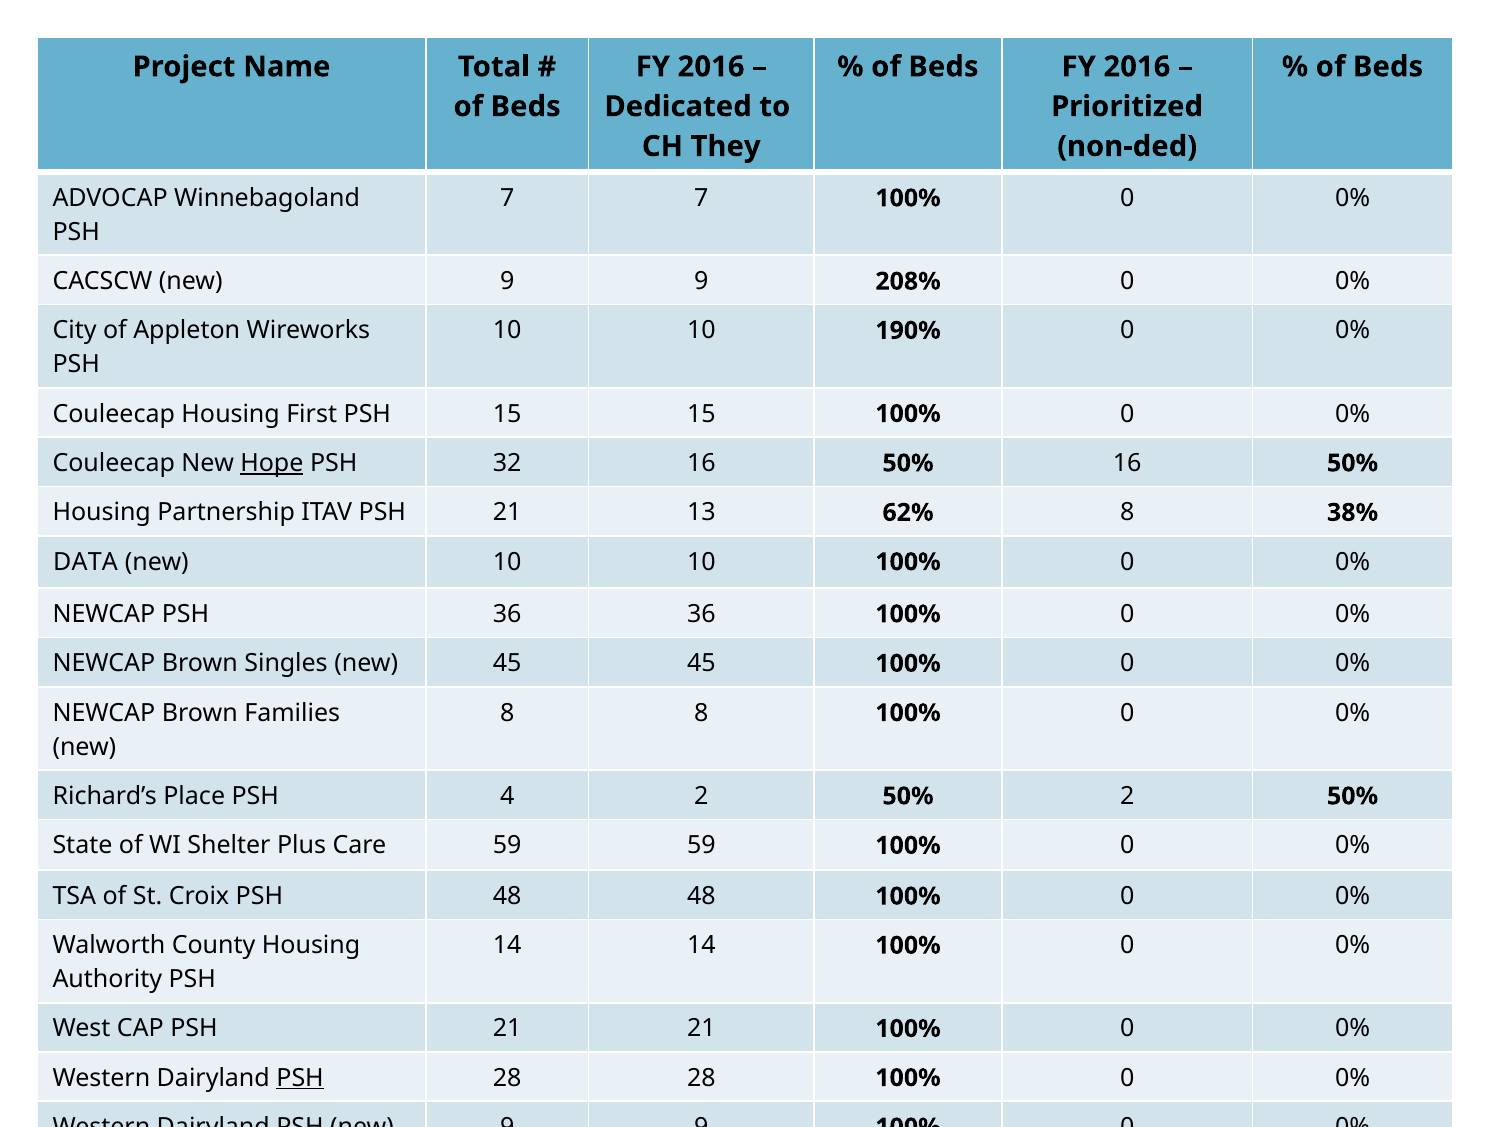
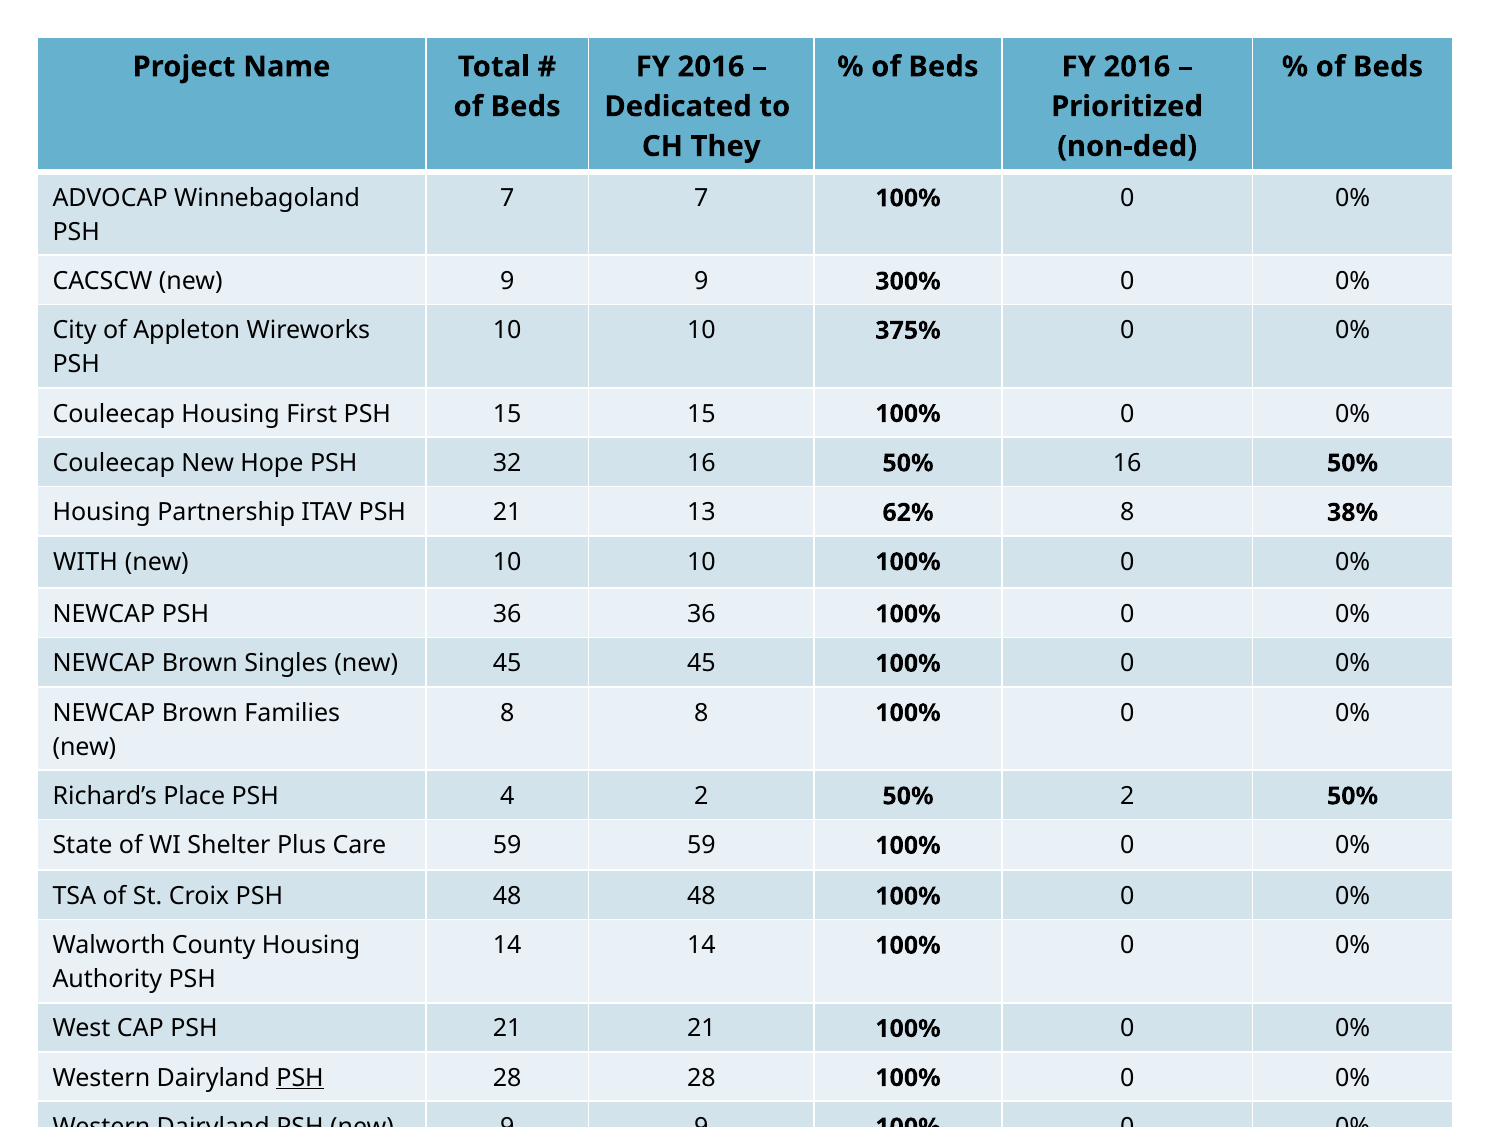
208%: 208% -> 300% (908, 281)
190%: 190% -> 375% (908, 331)
Hope underline: present -> none (272, 463)
DATA: DATA -> WITH (85, 562)
